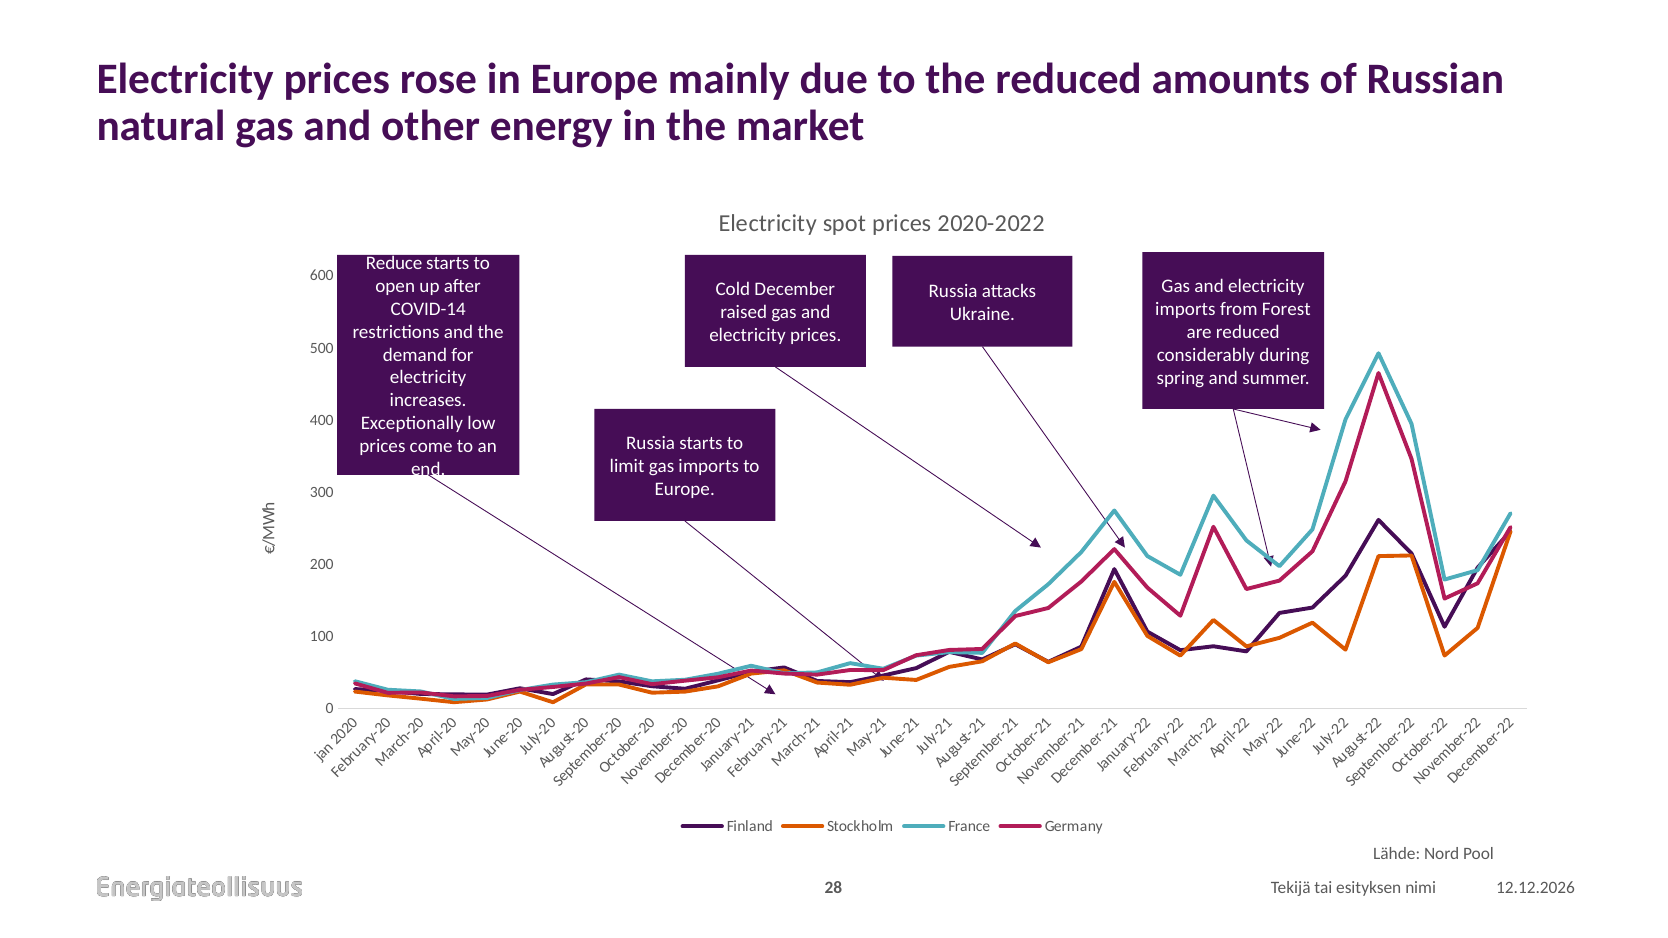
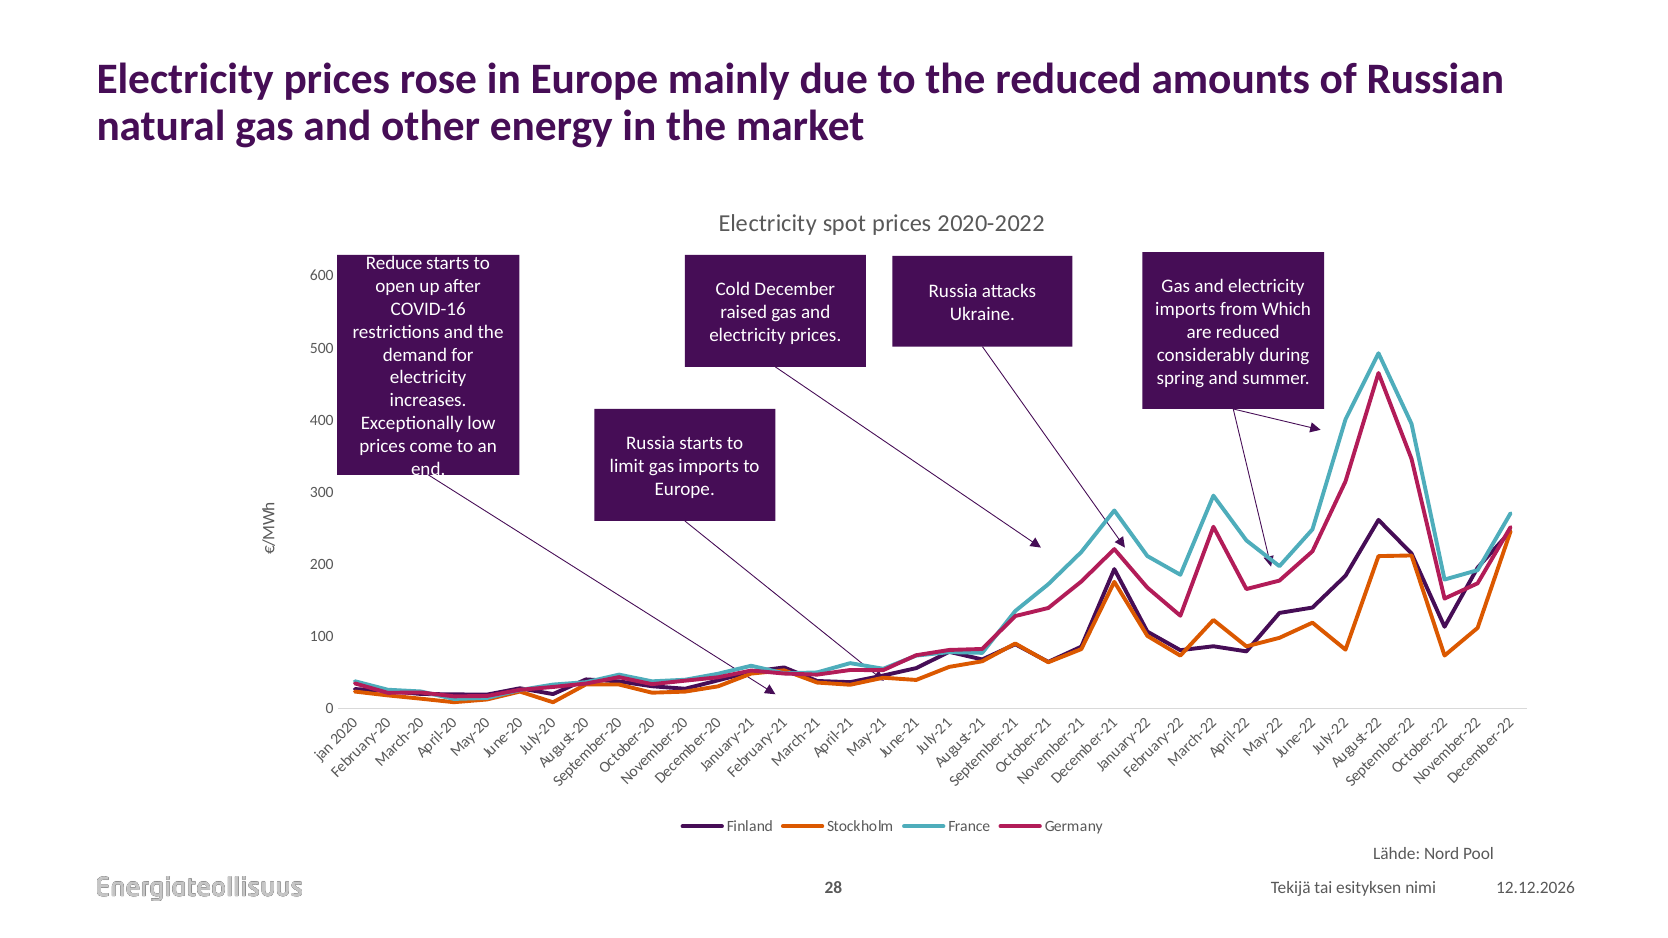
COVID-14: COVID-14 -> COVID-16 (428, 309)
Forest: Forest -> Which (1286, 309)
